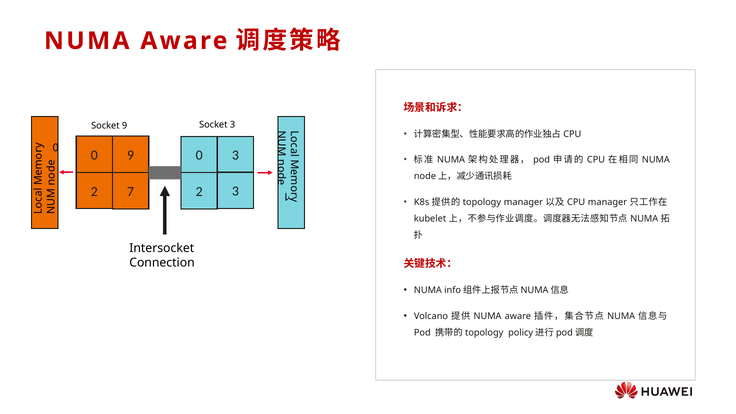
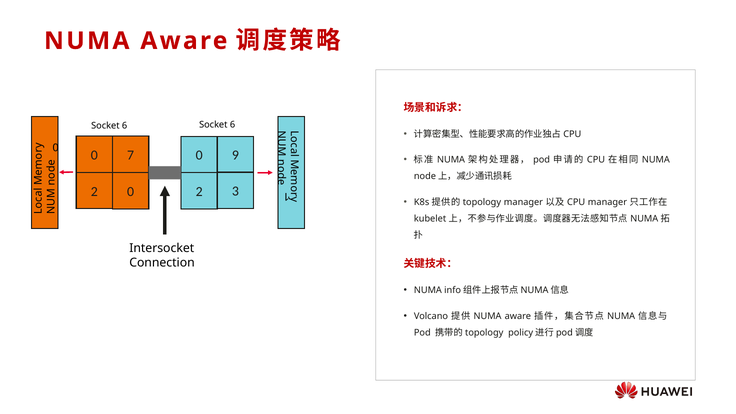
3: 3 -> 6 (233, 124)
9: 9 -> 6 (125, 126)
0 9: 9 -> 7 (131, 155)
0 3: 3 -> 9 (235, 155)
2 7: 7 -> 0 (131, 192)
